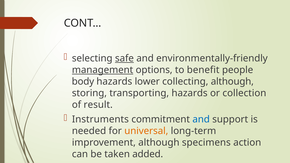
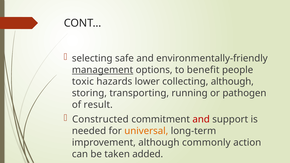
safe underline: present -> none (124, 58)
body: body -> toxic (83, 82)
transporting hazards: hazards -> running (190, 93)
collection: collection -> pathogen (244, 93)
Instruments: Instruments -> Constructed (100, 119)
and colour: blue -> red (201, 119)
specimens: specimens -> commonly (206, 143)
